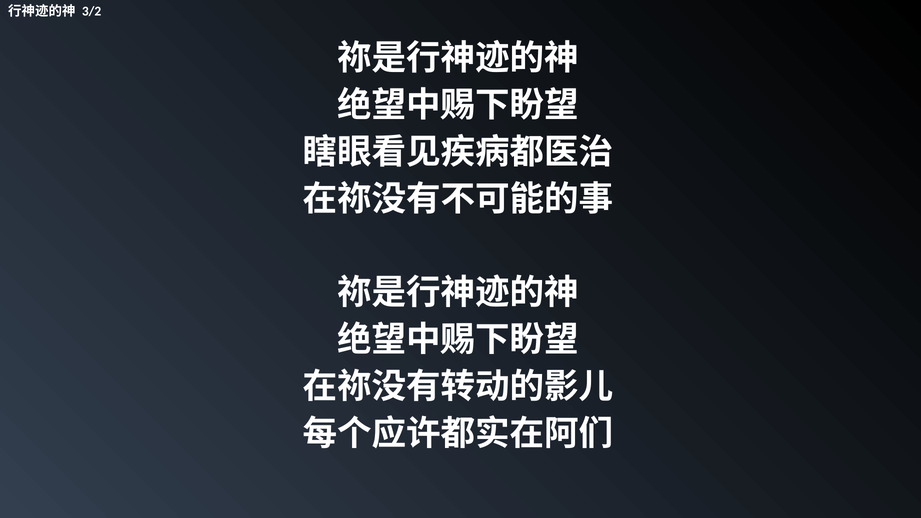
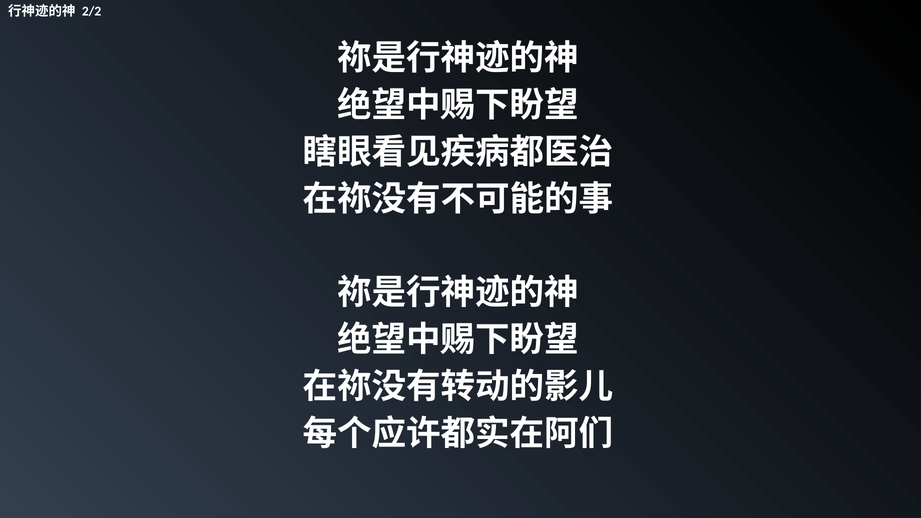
3/2: 3/2 -> 2/2 (92, 11)
